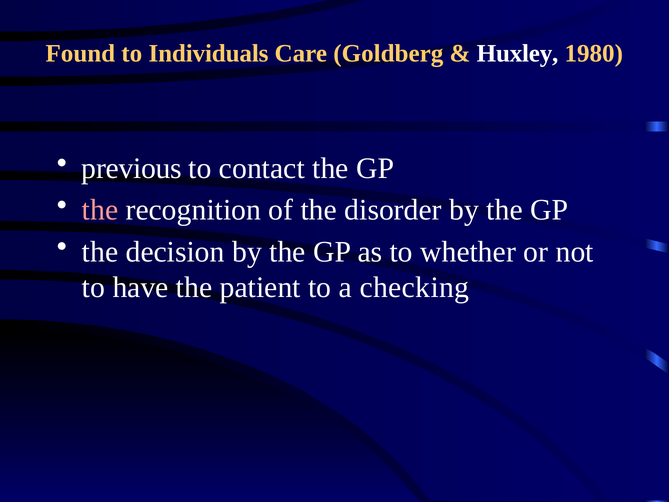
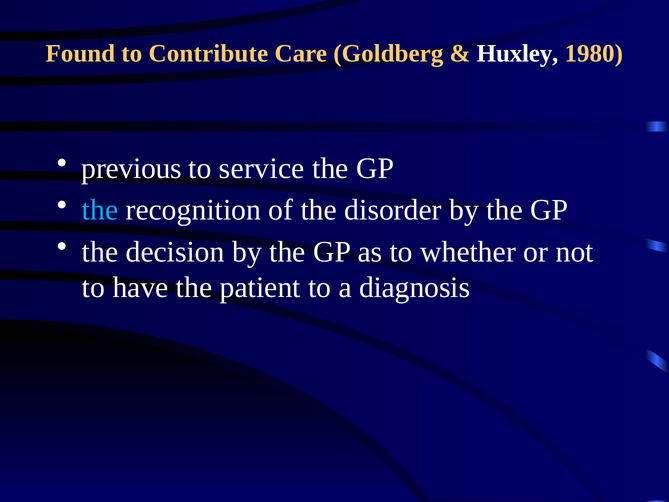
Individuals: Individuals -> Contribute (208, 54)
contact: contact -> service (262, 168)
the colour: pink -> light blue (100, 210)
checking: checking -> diagnosis (415, 287)
